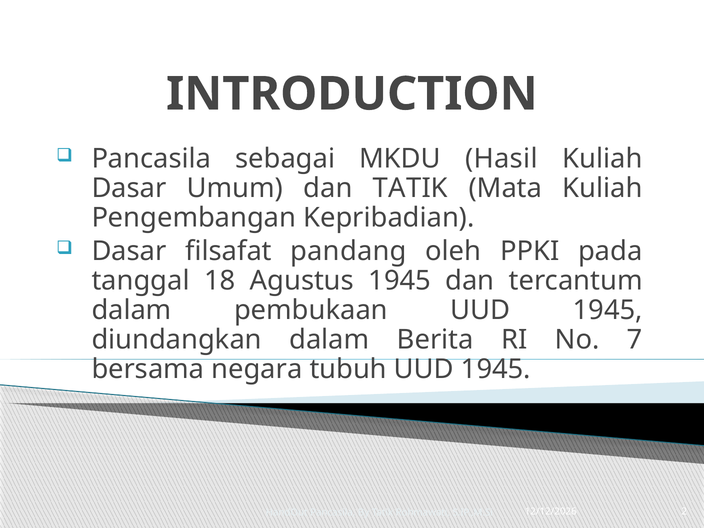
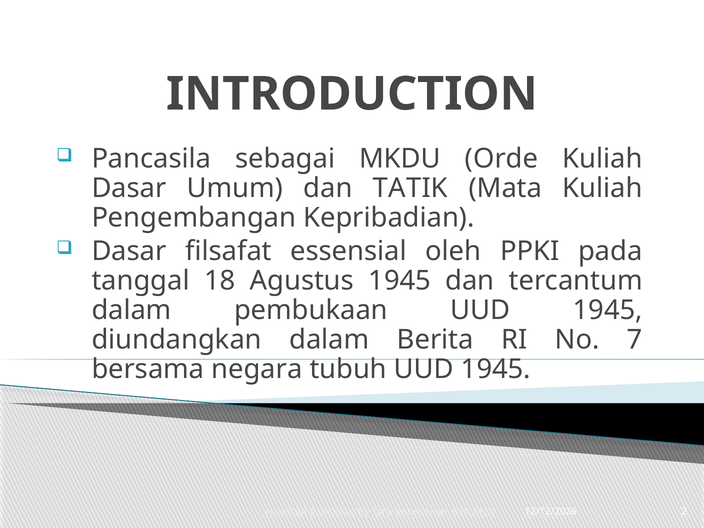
Hasil: Hasil -> Orde (502, 159)
pandang: pandang -> essensial (349, 251)
